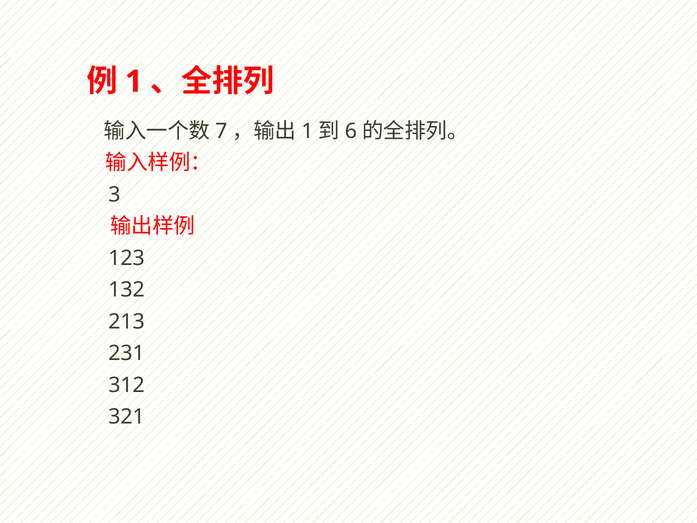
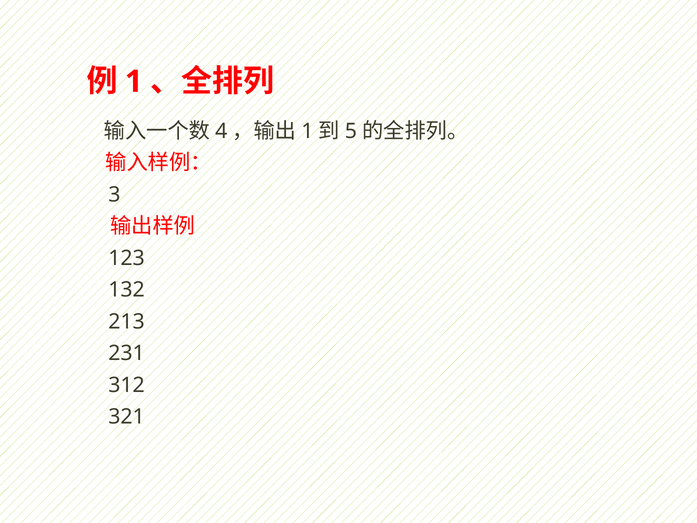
7: 7 -> 4 (221, 131)
6: 6 -> 5 (351, 131)
